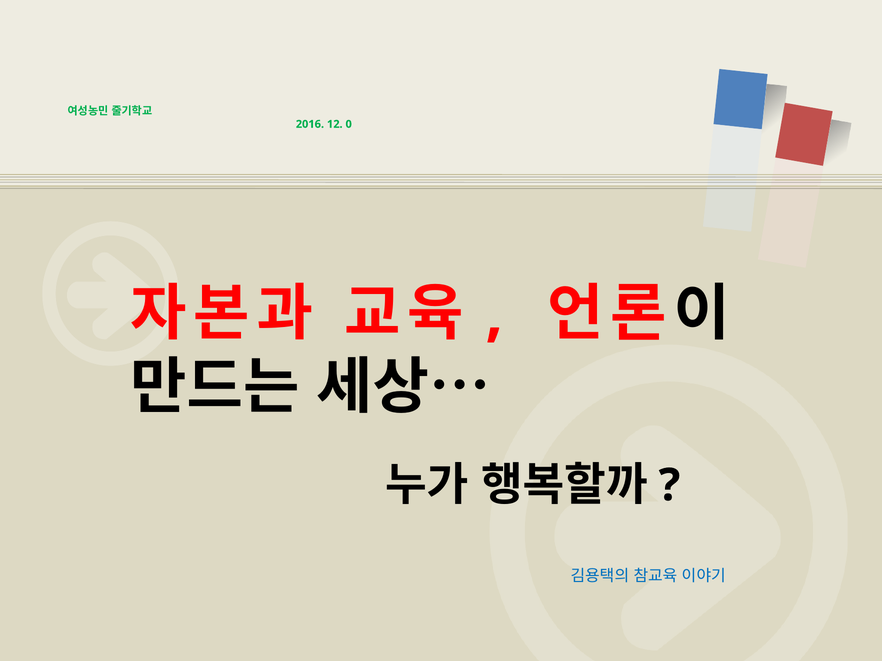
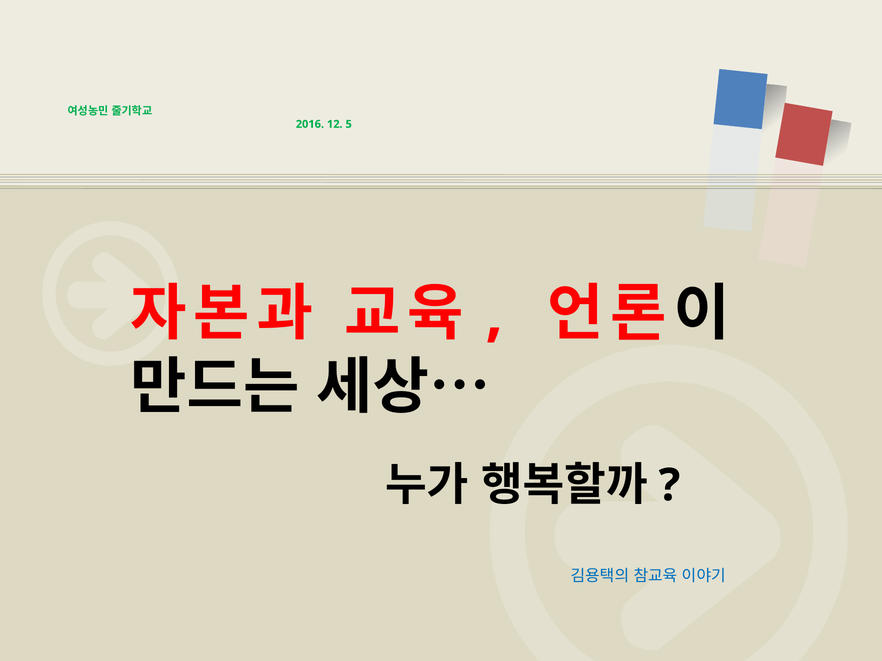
0: 0 -> 5 (349, 124)
